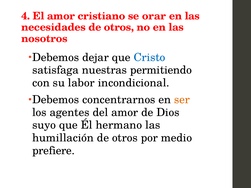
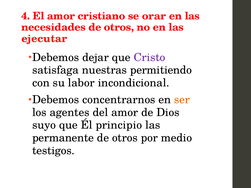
nosotros: nosotros -> ejecutar (44, 39)
Cristo colour: blue -> purple (149, 57)
hermano: hermano -> principio (119, 125)
humillación: humillación -> permanente (63, 138)
prefiere: prefiere -> testigos (53, 151)
